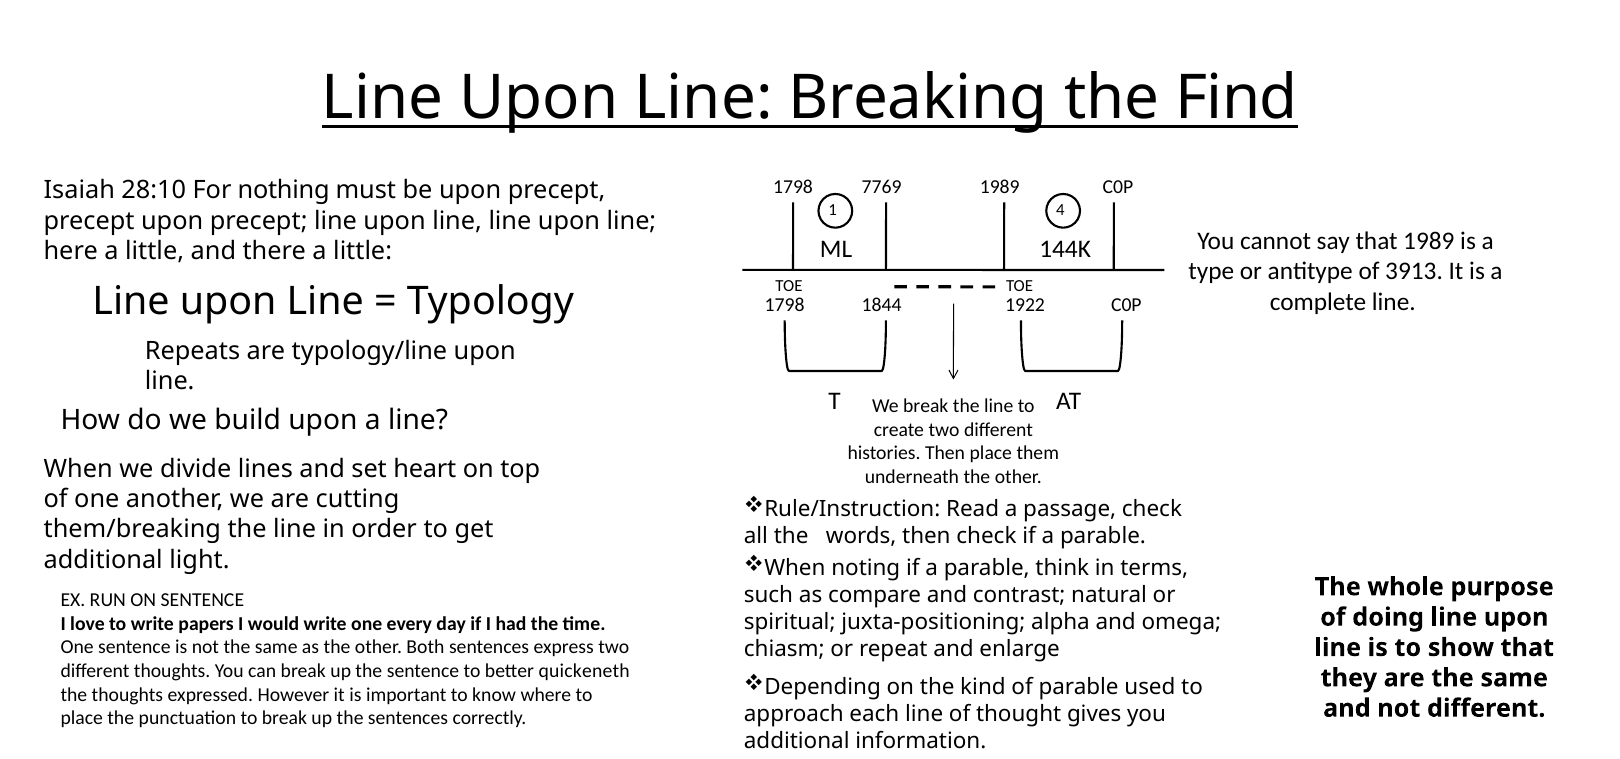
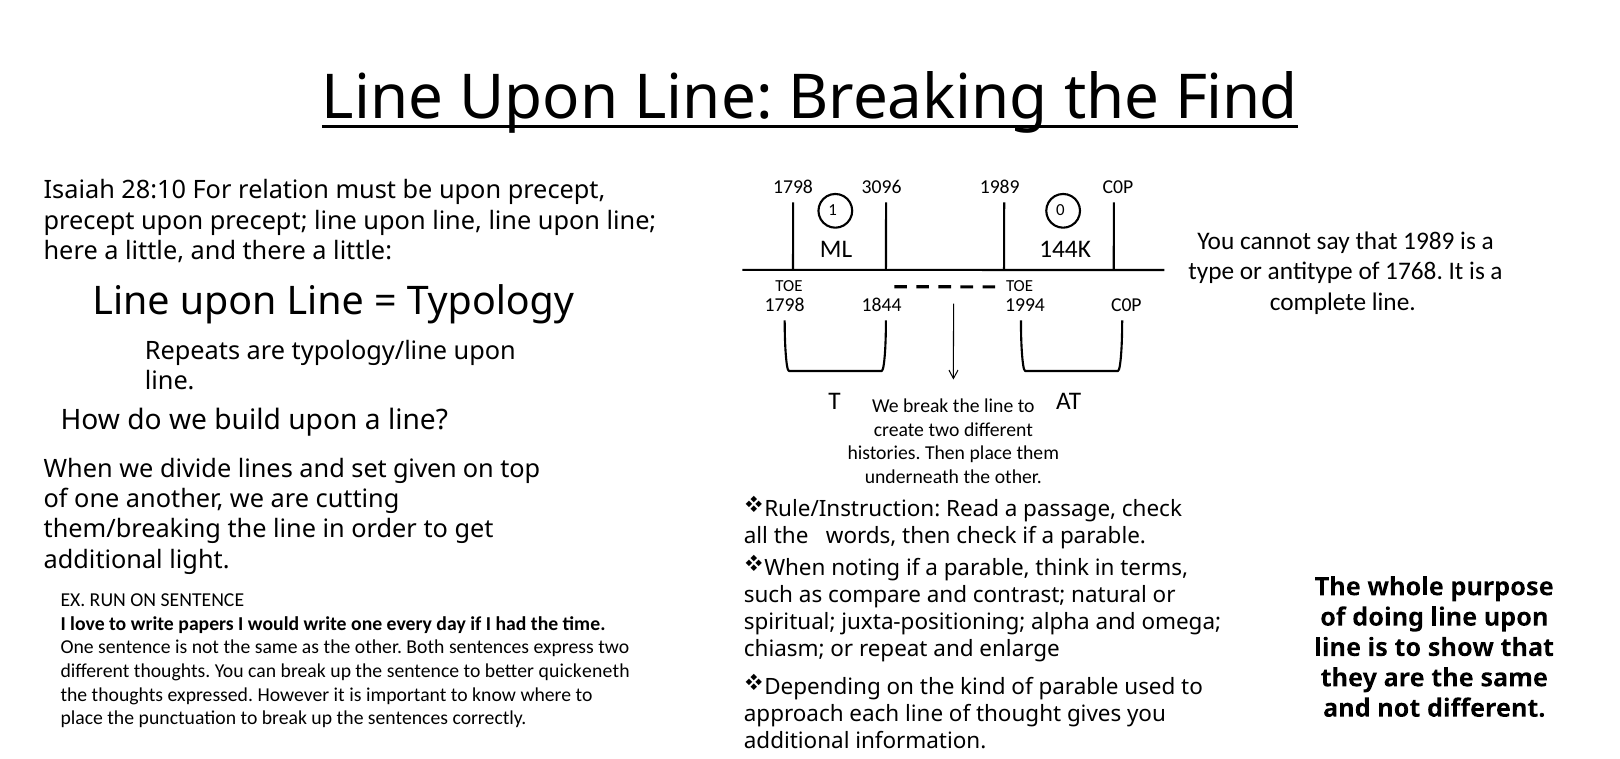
7769: 7769 -> 3096 (882, 187)
nothing: nothing -> relation (284, 191)
4: 4 -> 0 (1060, 210)
3913: 3913 -> 1768 (1414, 272)
1922: 1922 -> 1994 (1025, 305)
heart: heart -> given (425, 469)
